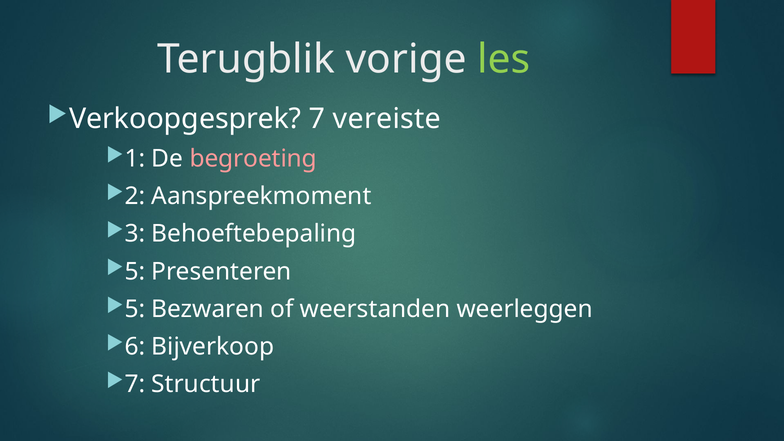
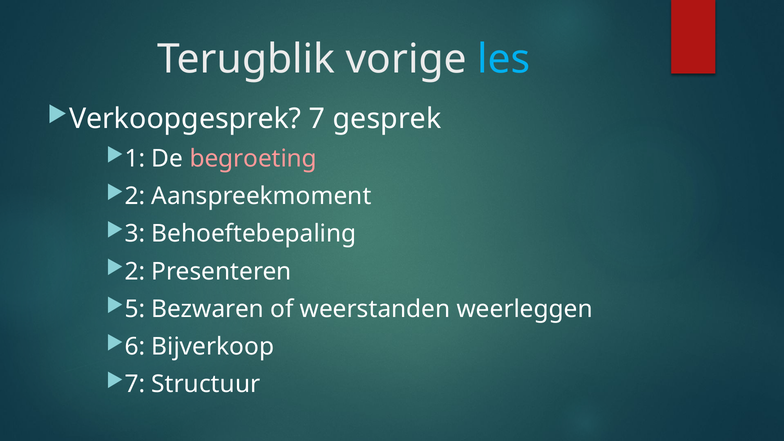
les colour: light green -> light blue (504, 59)
vereiste: vereiste -> gesprek (387, 119)
5: 5 -> 2 (135, 271)
